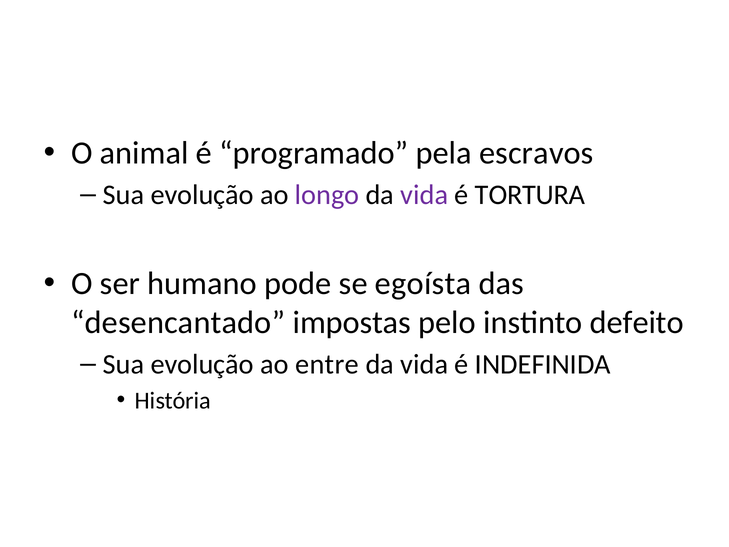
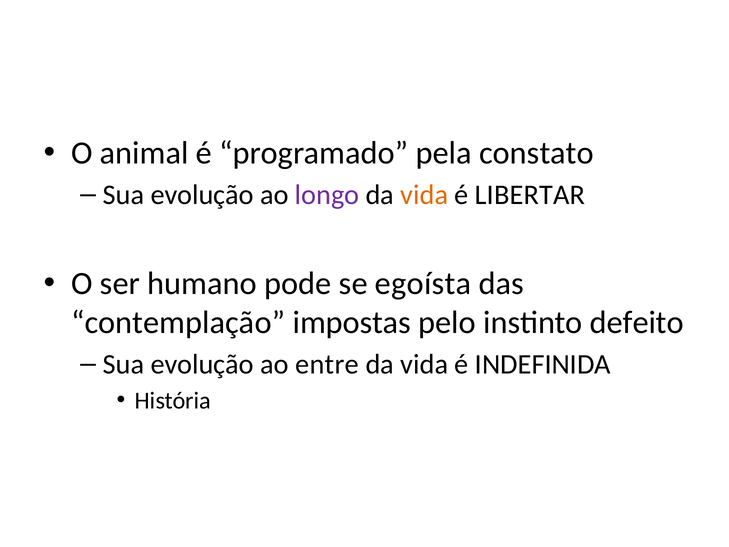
escravos: escravos -> constato (536, 153)
vida colour: purple -> orange (424, 195)
TORTURA: TORTURA -> LIBERTAR (530, 195)
desencantado: desencantado -> contemplação (178, 322)
